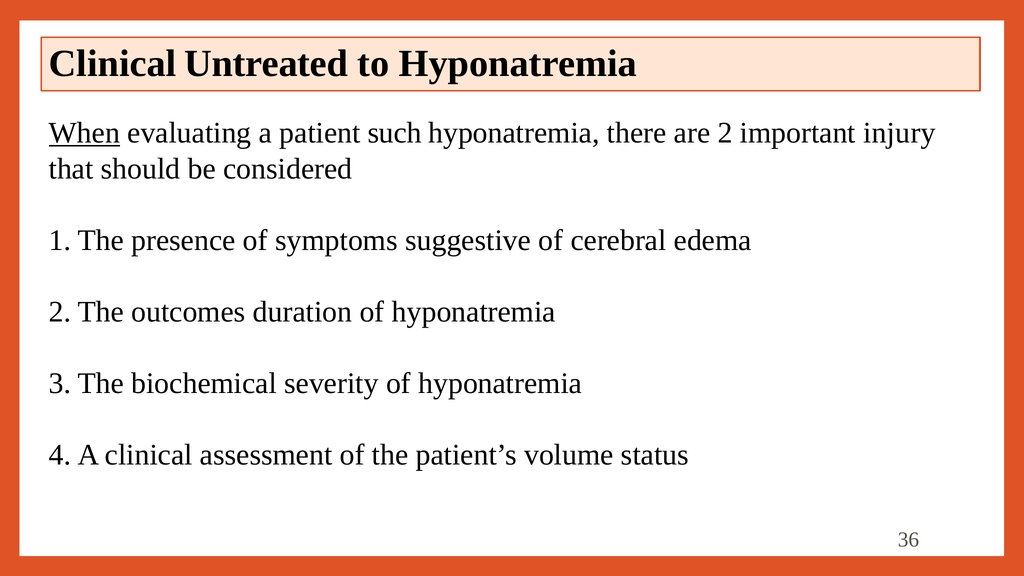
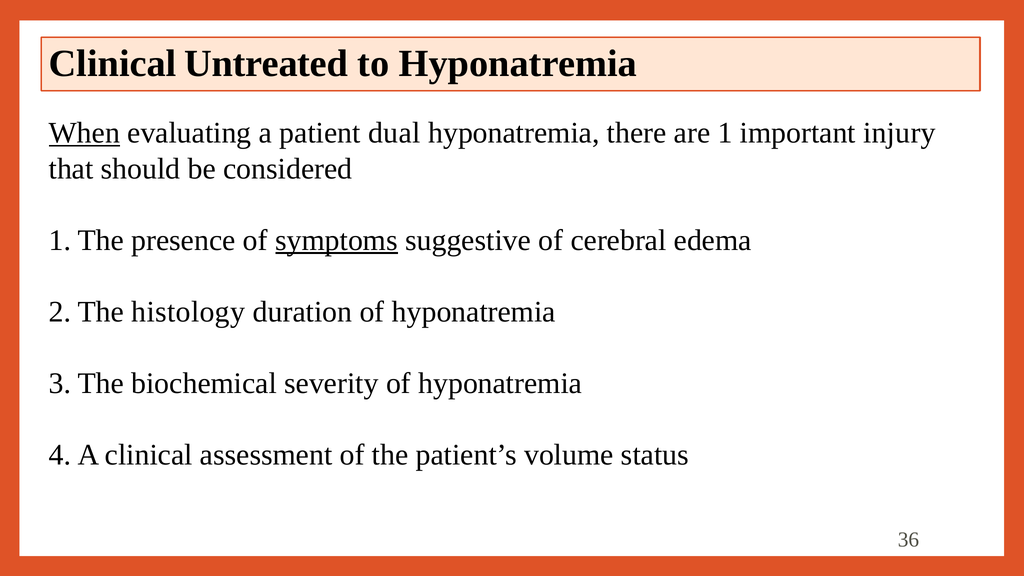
such: such -> dual (394, 133)
2: 2 -> 1 (725, 133)
symptoms underline: none -> present (337, 240)
outcomes: outcomes -> histology (188, 312)
